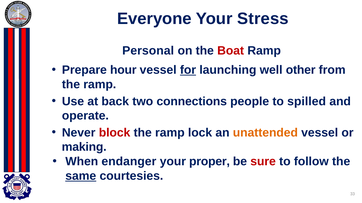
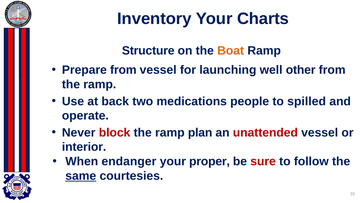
Everyone: Everyone -> Inventory (154, 19)
Stress: Stress -> Charts (263, 19)
Personal: Personal -> Structure (148, 51)
Boat colour: red -> orange (231, 51)
Prepare hour: hour -> from (123, 70)
for underline: present -> none (188, 70)
connections: connections -> medications (192, 102)
lock: lock -> plan (200, 133)
unattended colour: orange -> red (265, 133)
making: making -> interior (84, 147)
